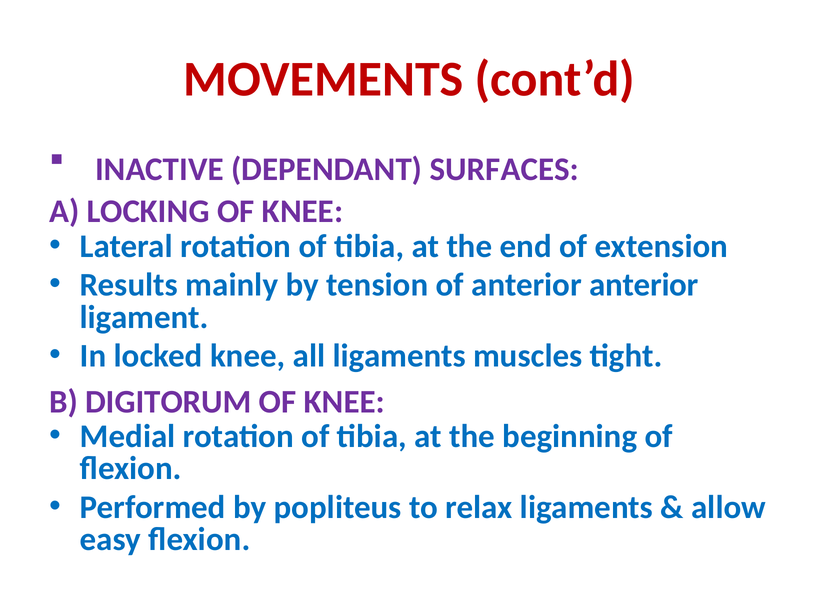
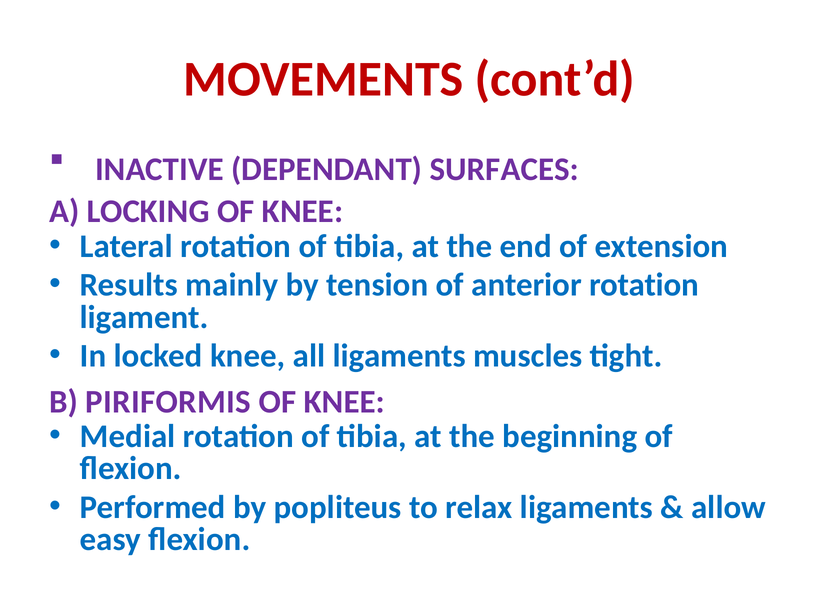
anterior anterior: anterior -> rotation (644, 285)
DIGITORUM: DIGITORUM -> PIRIFORMIS (168, 402)
